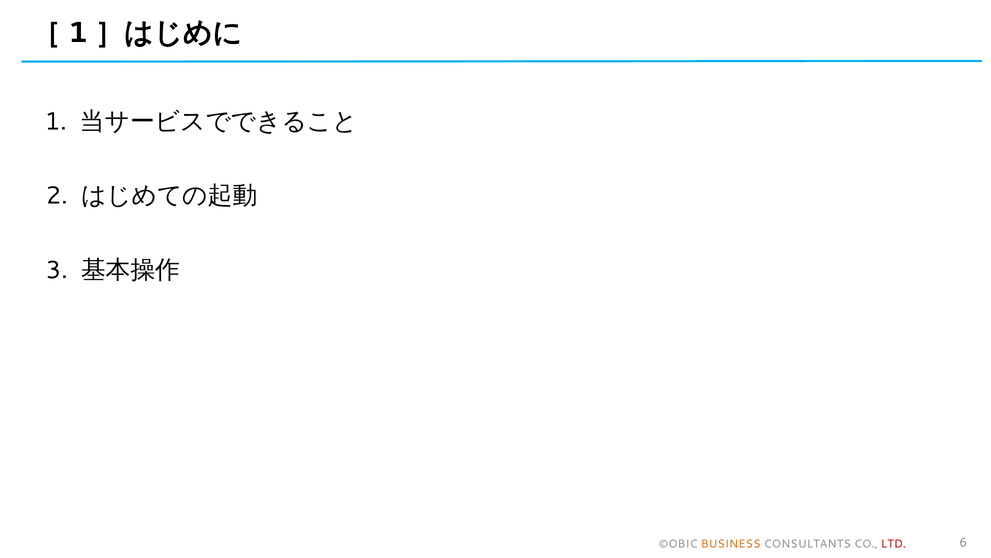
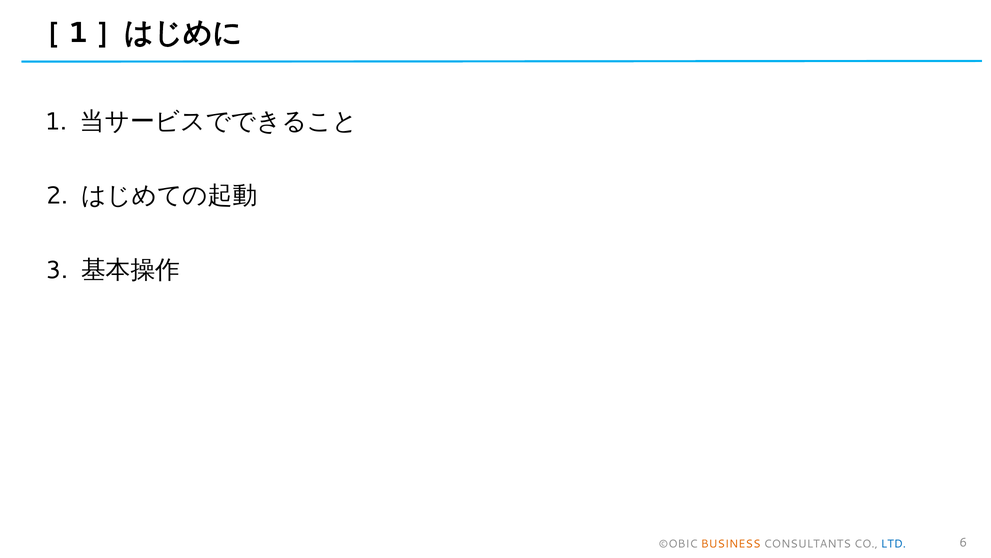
LTD colour: red -> blue (893, 543)
